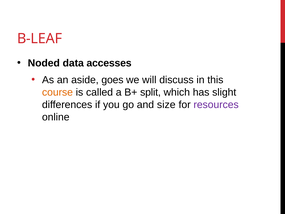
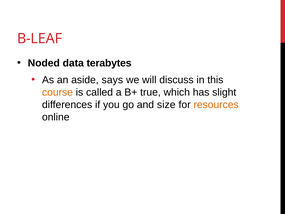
accesses: accesses -> terabytes (109, 63)
goes: goes -> says (112, 80)
split: split -> true (150, 92)
resources colour: purple -> orange (216, 105)
